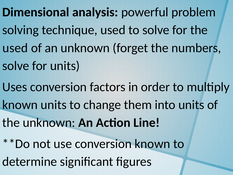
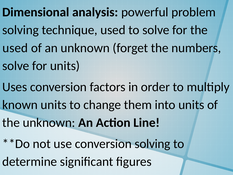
conversion known: known -> solving (152, 144)
